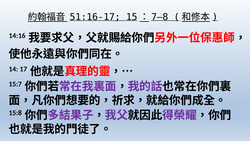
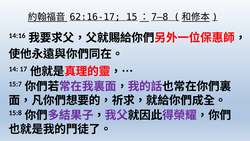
51:16-17: 51:16-17 -> 62:16-17 (95, 17)
